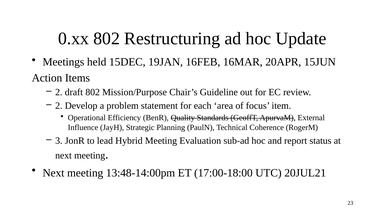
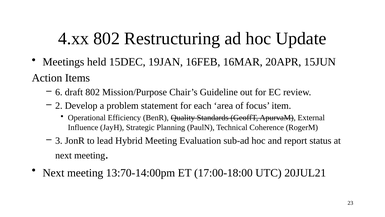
0.xx: 0.xx -> 4.xx (74, 39)
2: 2 -> 6 (59, 92)
13:48-14:00pm: 13:48-14:00pm -> 13:70-14:00pm (141, 173)
